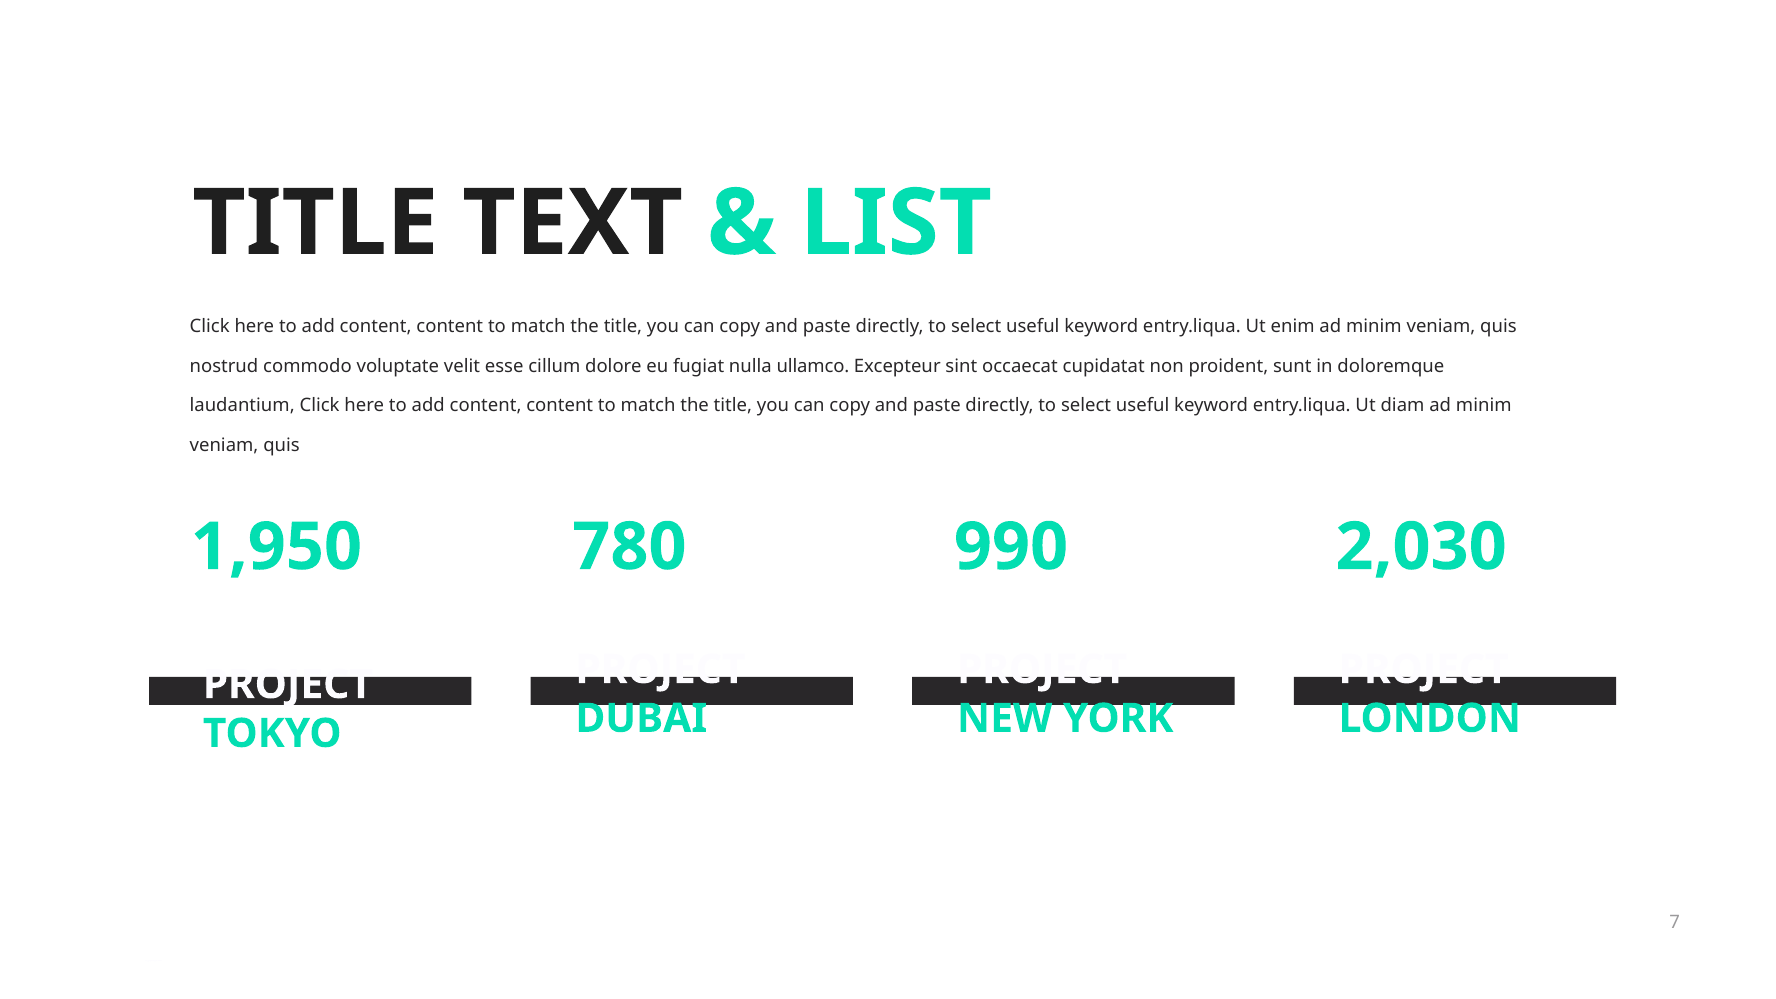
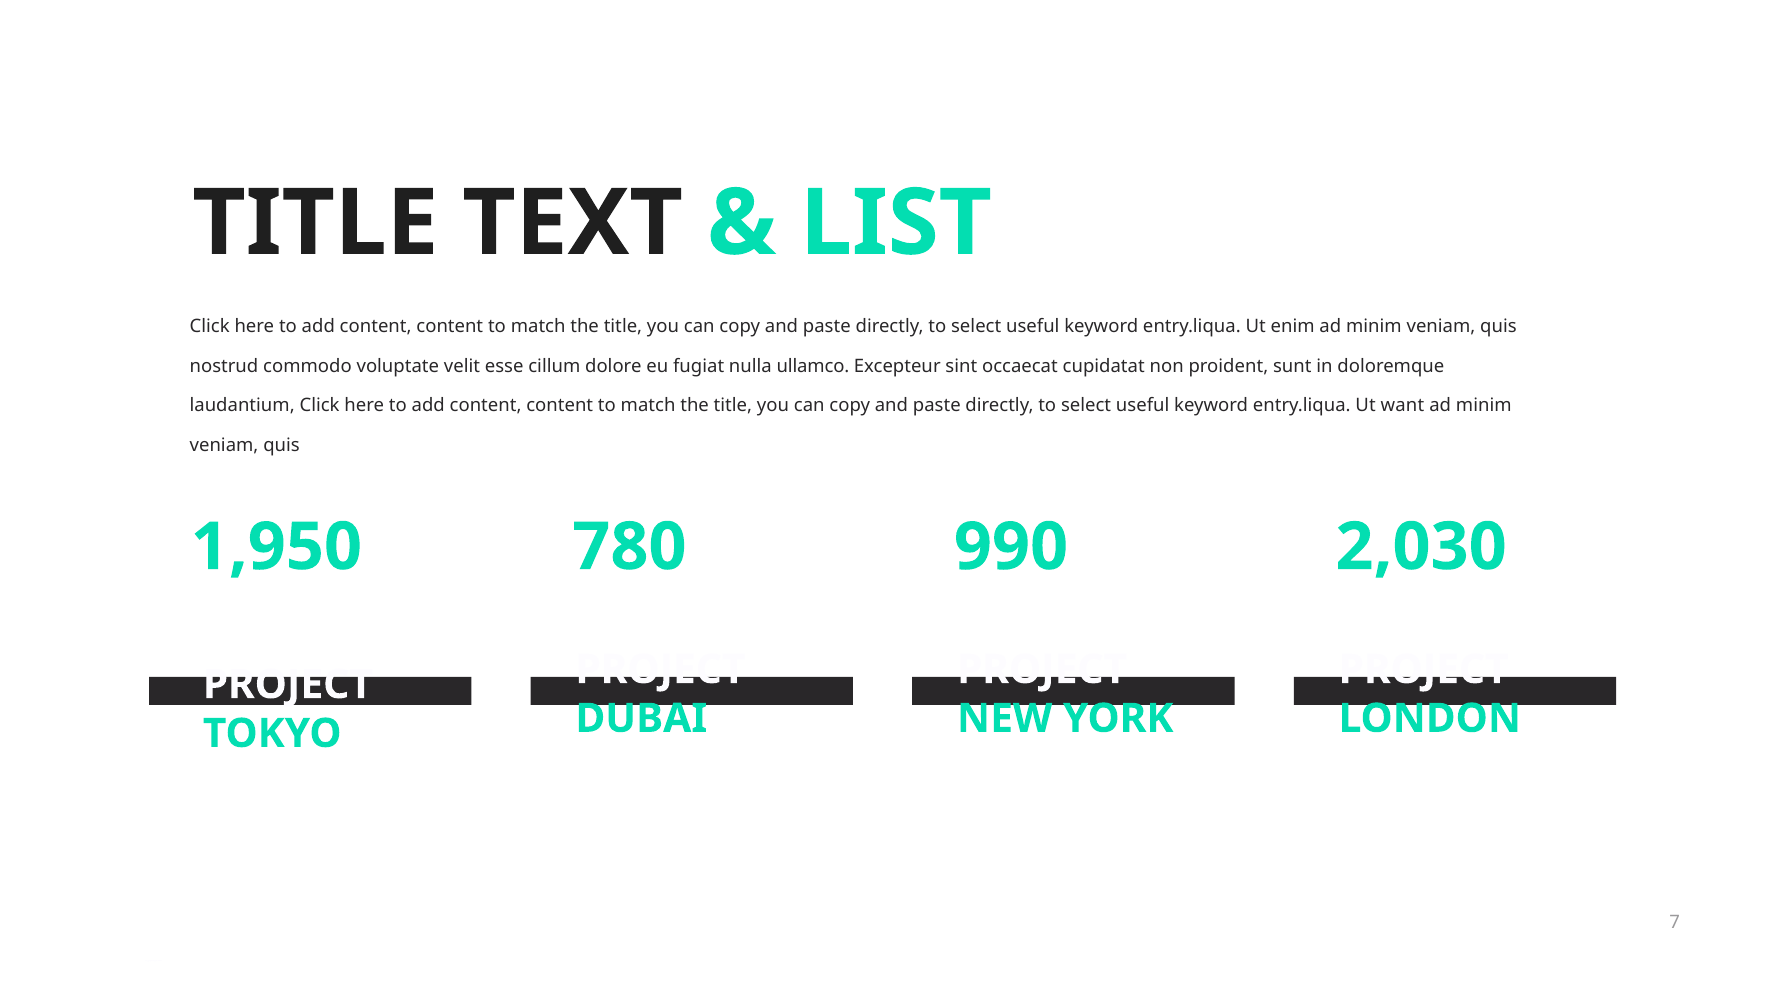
diam: diam -> want (1402, 406)
